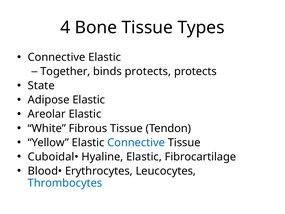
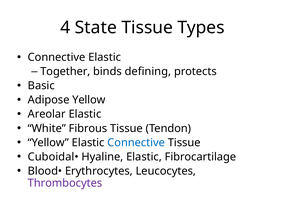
Bone: Bone -> State (96, 28)
binds protects: protects -> defining (148, 71)
State: State -> Basic (41, 86)
Adipose Elastic: Elastic -> Yellow (89, 100)
Thrombocytes colour: blue -> purple (65, 183)
